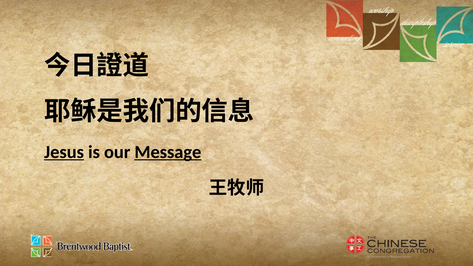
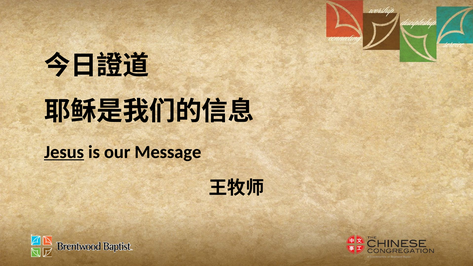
Message underline: present -> none (168, 152)
